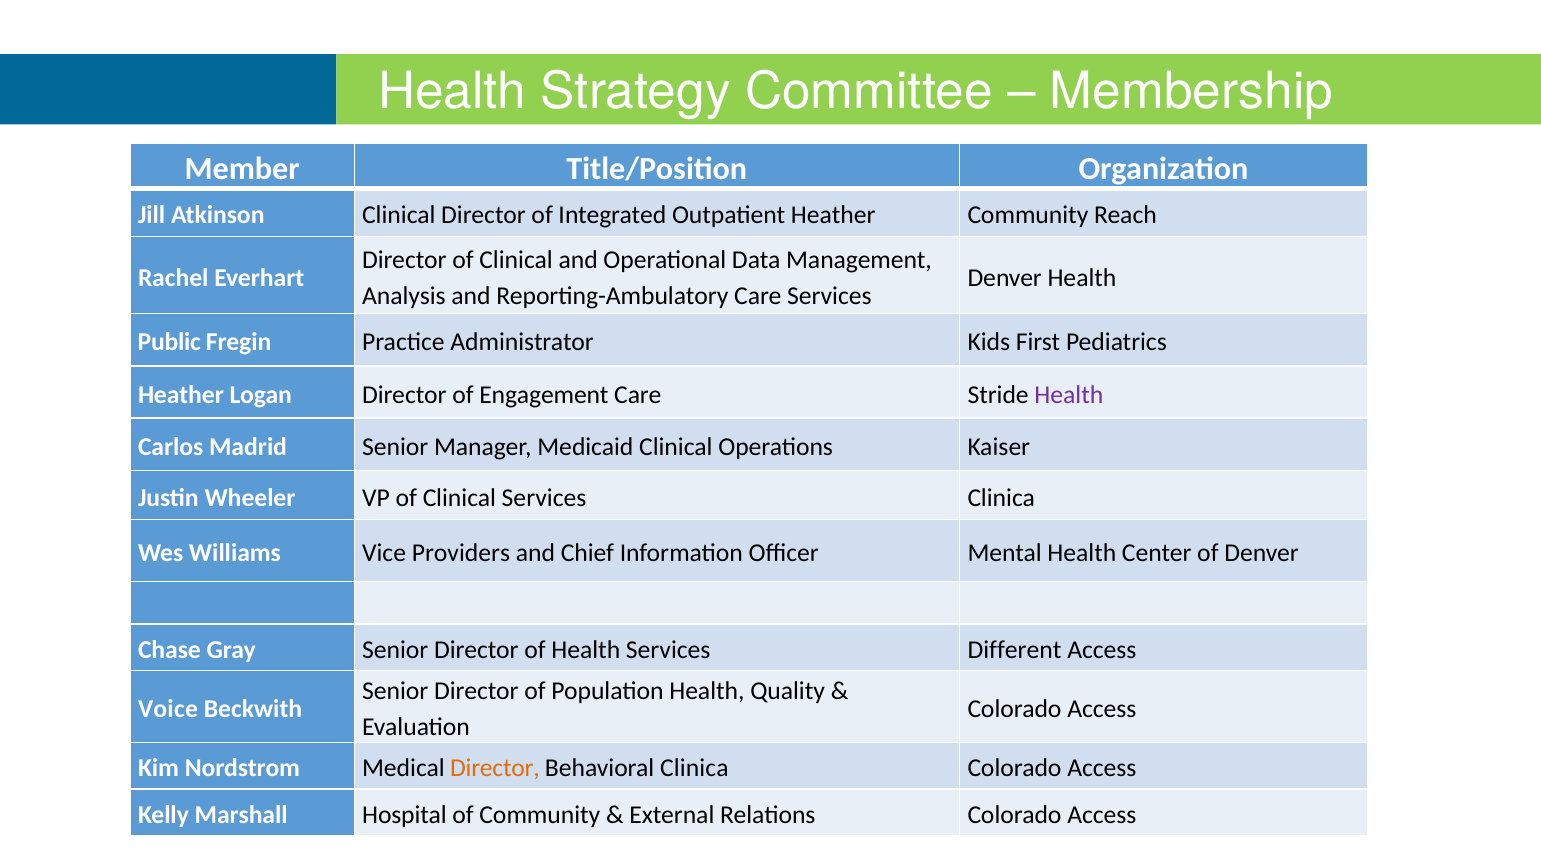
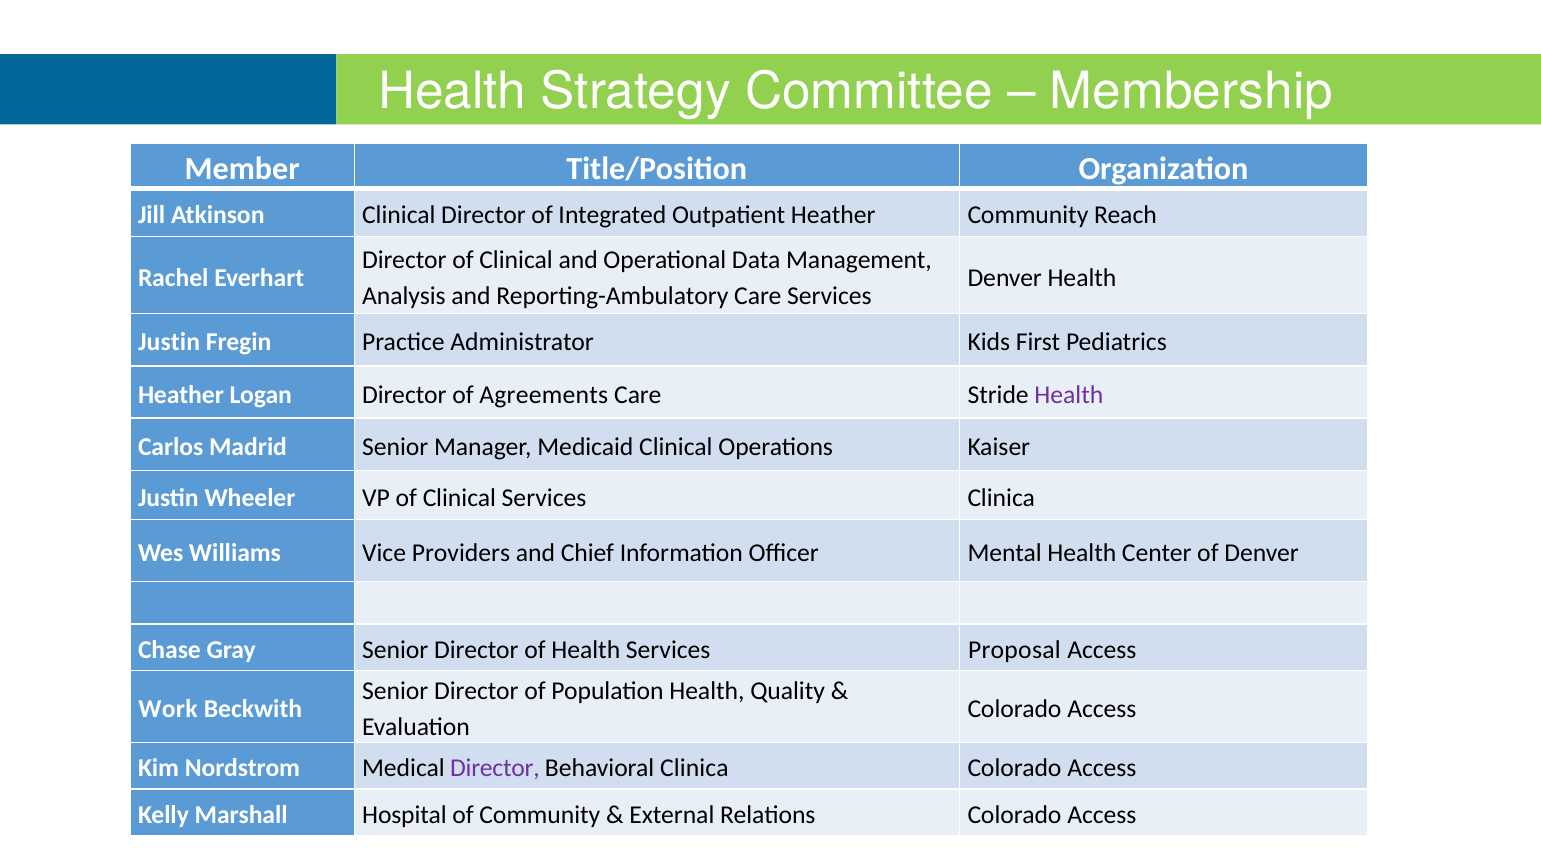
Public: Public -> Justin (169, 342)
Engagement: Engagement -> Agreements (544, 395)
Different: Different -> Proposal (1014, 650)
Voice: Voice -> Work (168, 709)
Director colour: orange -> purple (495, 768)
